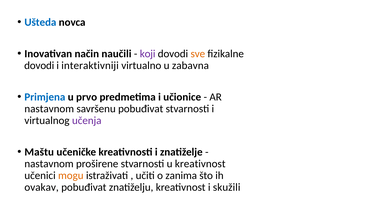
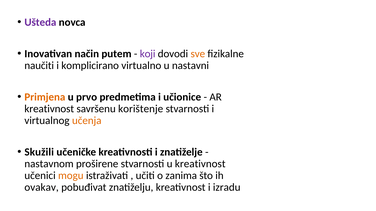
Ušteda colour: blue -> purple (40, 22)
naučili: naučili -> putem (116, 54)
dovodi: dovodi -> naučiti (39, 66)
interaktivniji: interaktivniji -> komplicirano (90, 66)
zabavna: zabavna -> nastavni (190, 66)
Primjena colour: blue -> orange (45, 97)
nastavnom: nastavnom -> kreativnost (49, 109)
savršenu pobuđivat: pobuđivat -> korištenje (141, 109)
učenja colour: purple -> orange (87, 121)
Maštu: Maštu -> Skužili (39, 152)
skužili: skužili -> izradu (227, 188)
